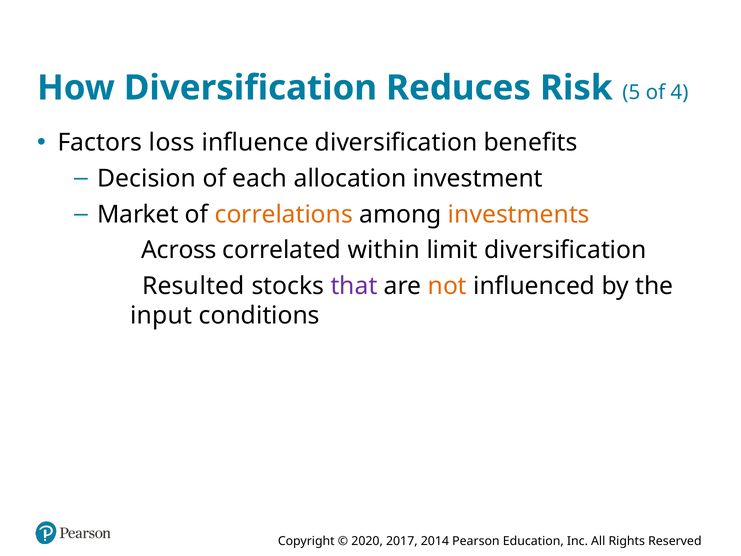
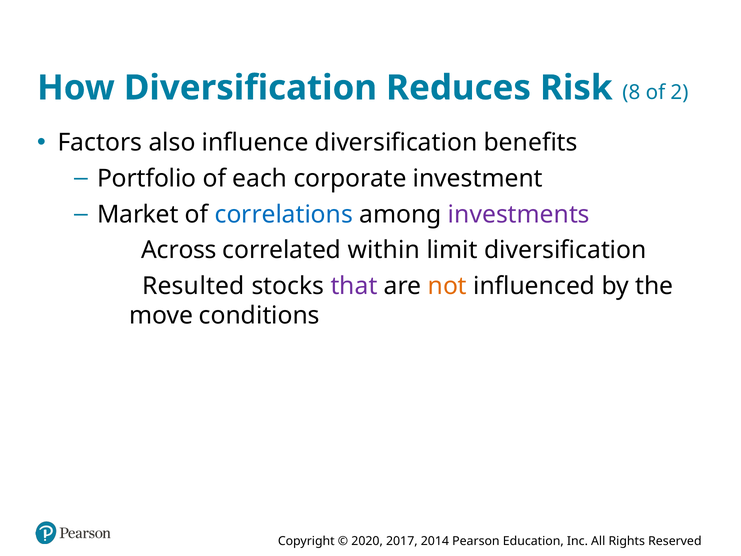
5: 5 -> 8 (631, 93)
4: 4 -> 2 (679, 93)
loss: loss -> also (172, 143)
Decision: Decision -> Portfolio (147, 178)
allocation: allocation -> corporate (350, 178)
correlations colour: orange -> blue (284, 214)
investments colour: orange -> purple (519, 214)
input: input -> move (161, 316)
